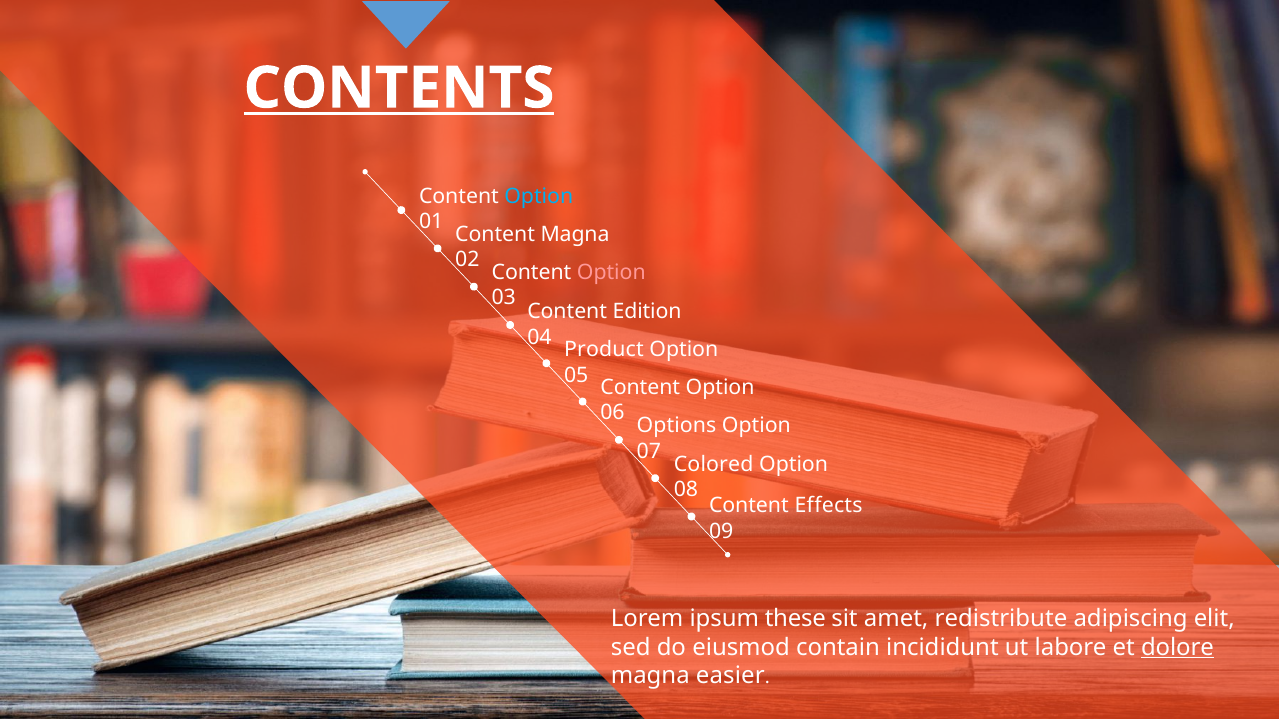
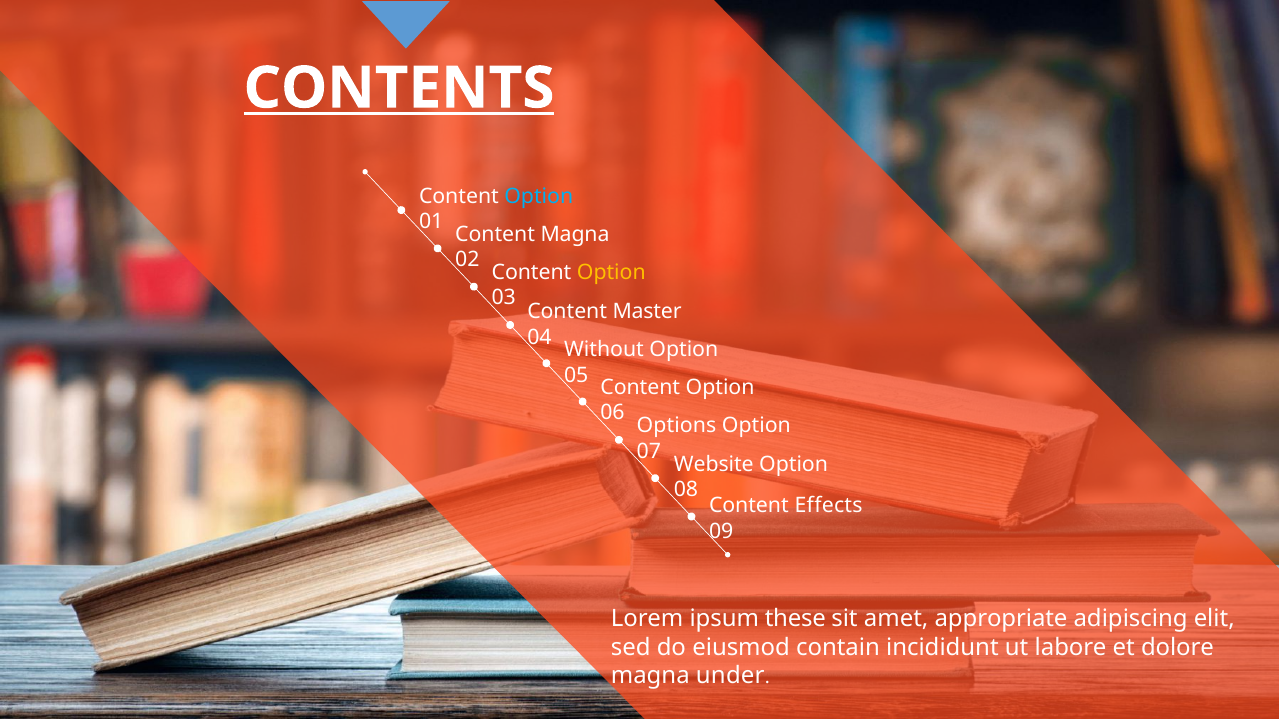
Option colour: pink -> yellow (611, 272)
Edition: Edition -> Master (647, 312)
Product: Product -> Without (604, 350)
Colored: Colored -> Website (714, 465)
redistribute: redistribute -> appropriate (1001, 619)
dolore underline: present -> none (1177, 648)
easier: easier -> under (730, 676)
